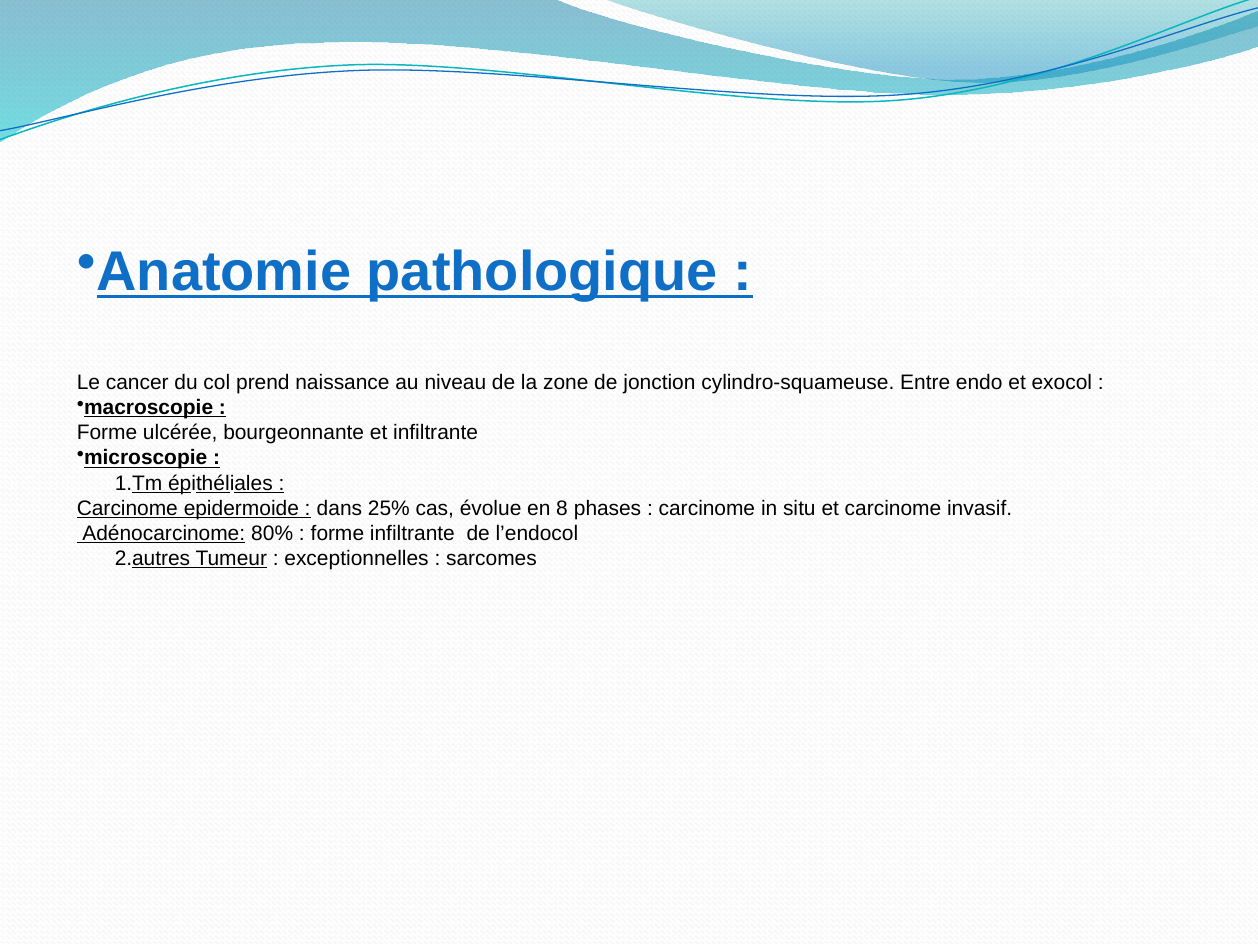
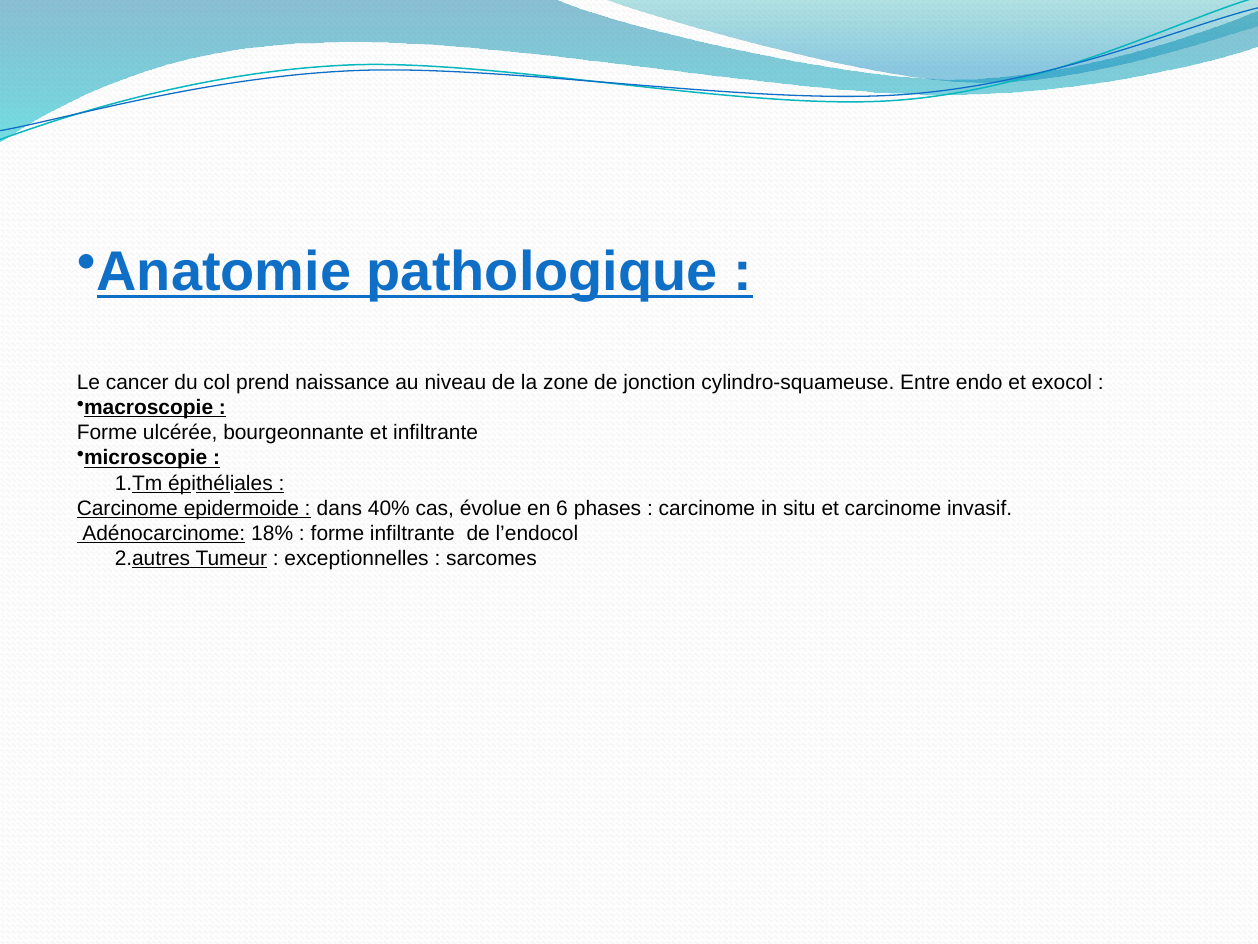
25%: 25% -> 40% (389, 508)
8: 8 -> 6 (562, 508)
80%: 80% -> 18% (272, 533)
